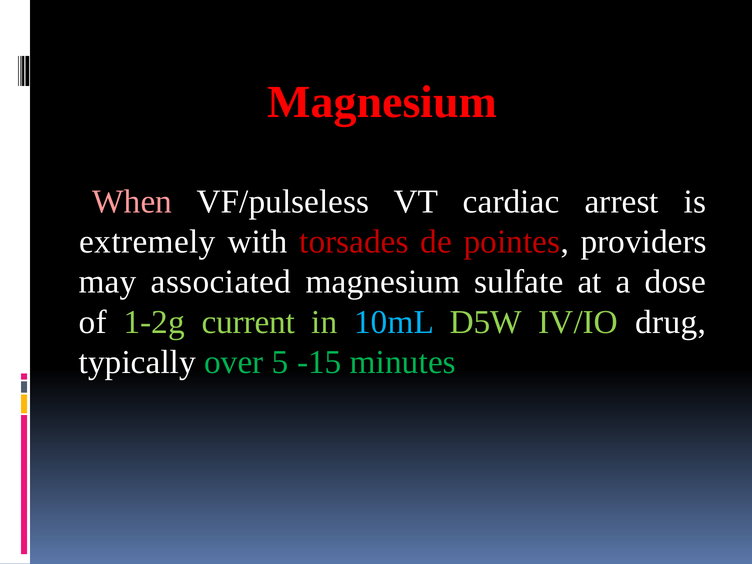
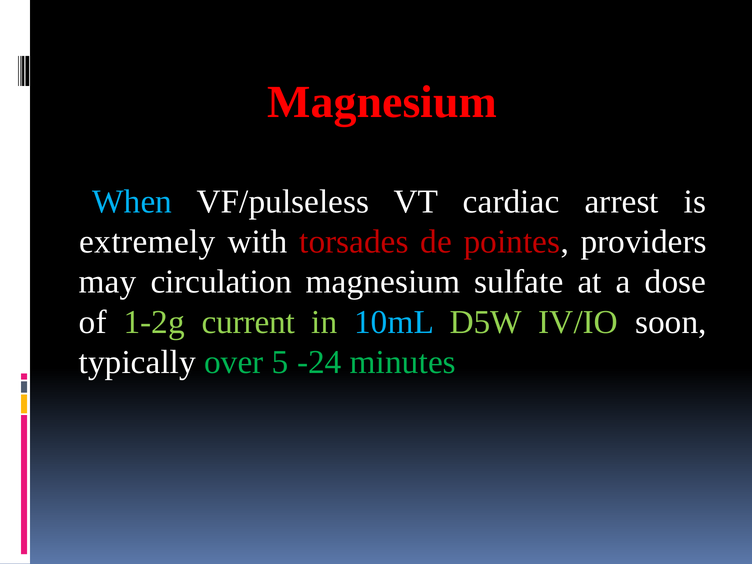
When colour: pink -> light blue (132, 202)
associated: associated -> circulation (221, 282)
drug: drug -> soon (671, 322)
-15: -15 -> -24 (319, 362)
